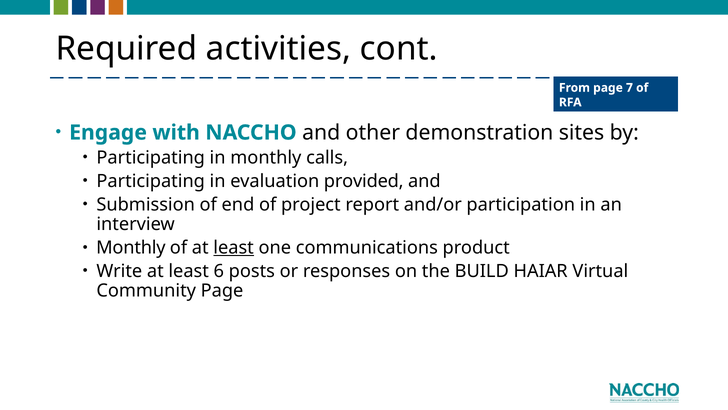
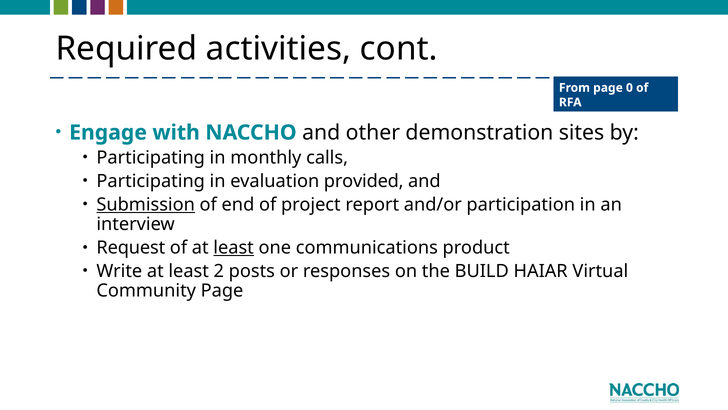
7: 7 -> 0 (629, 88)
Submission underline: none -> present (146, 204)
Monthly: Monthly -> Request (131, 247)
6: 6 -> 2 (219, 271)
